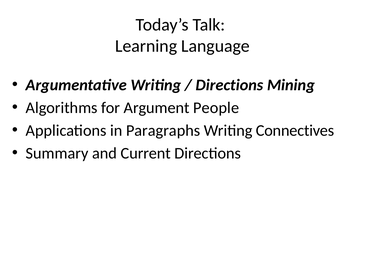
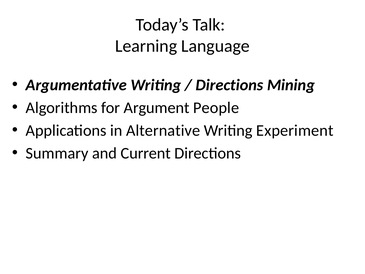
Paragraphs: Paragraphs -> Alternative (163, 130)
Connectives: Connectives -> Experiment (295, 130)
